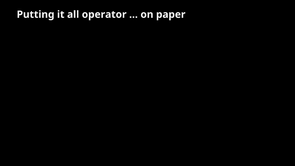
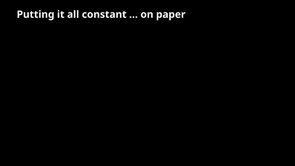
operator: operator -> constant (104, 14)
